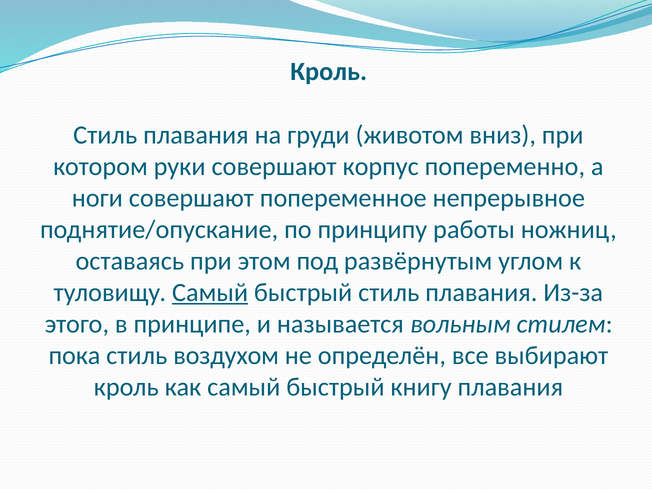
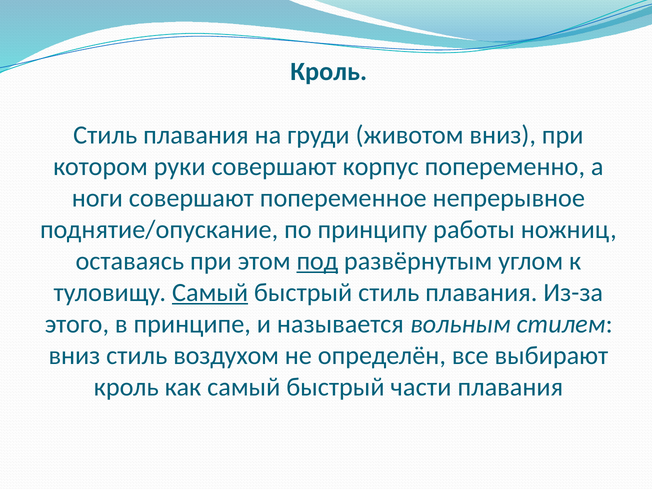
под underline: none -> present (317, 261)
пока: пока -> вниз (74, 356)
книгу: книгу -> части (421, 387)
